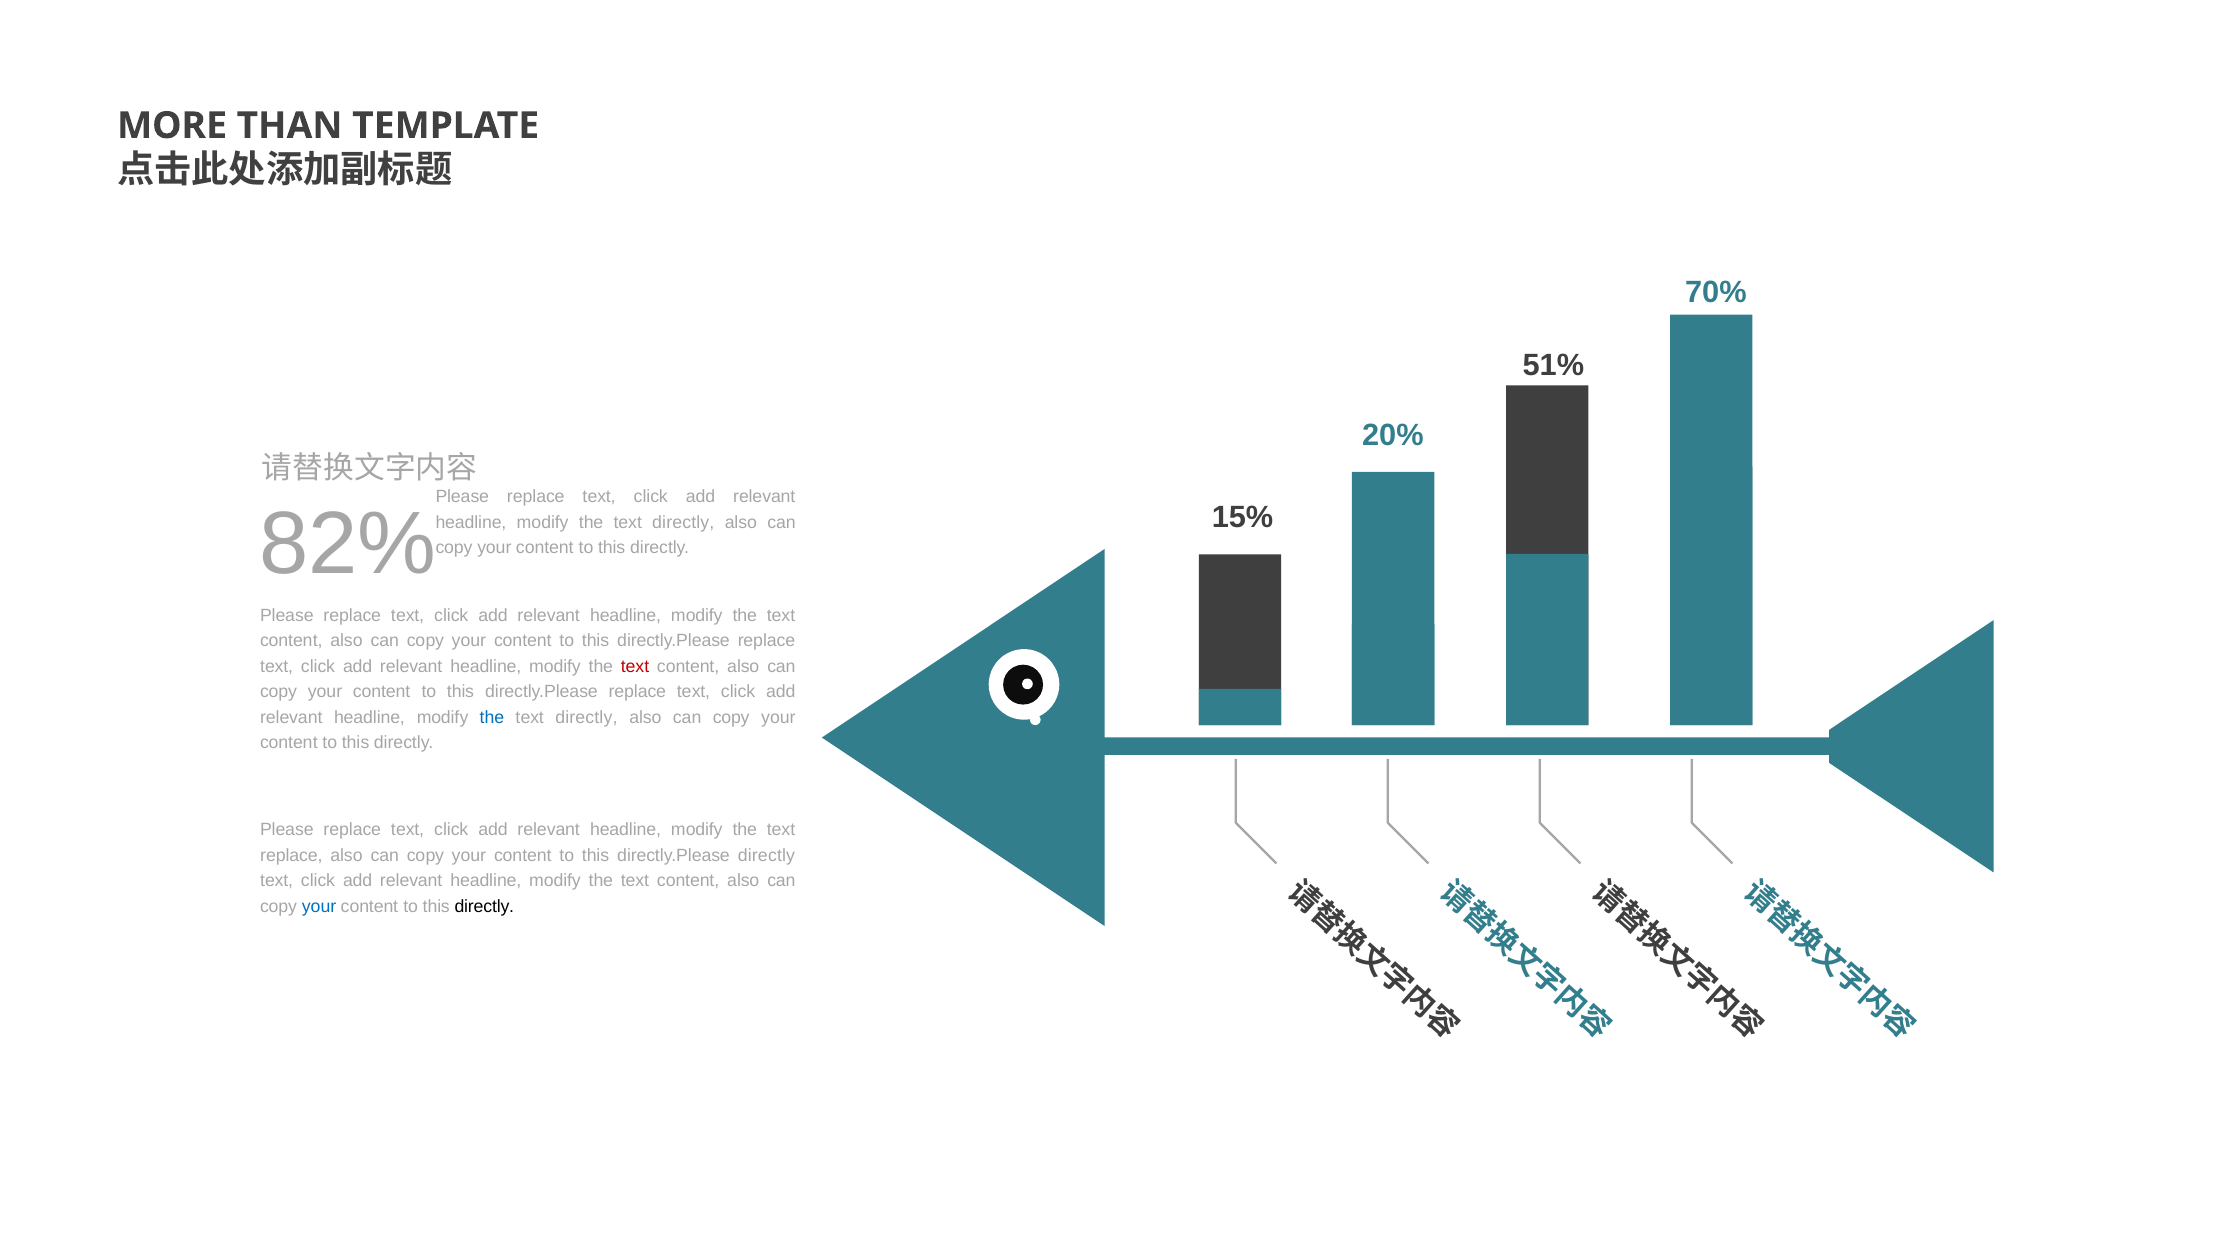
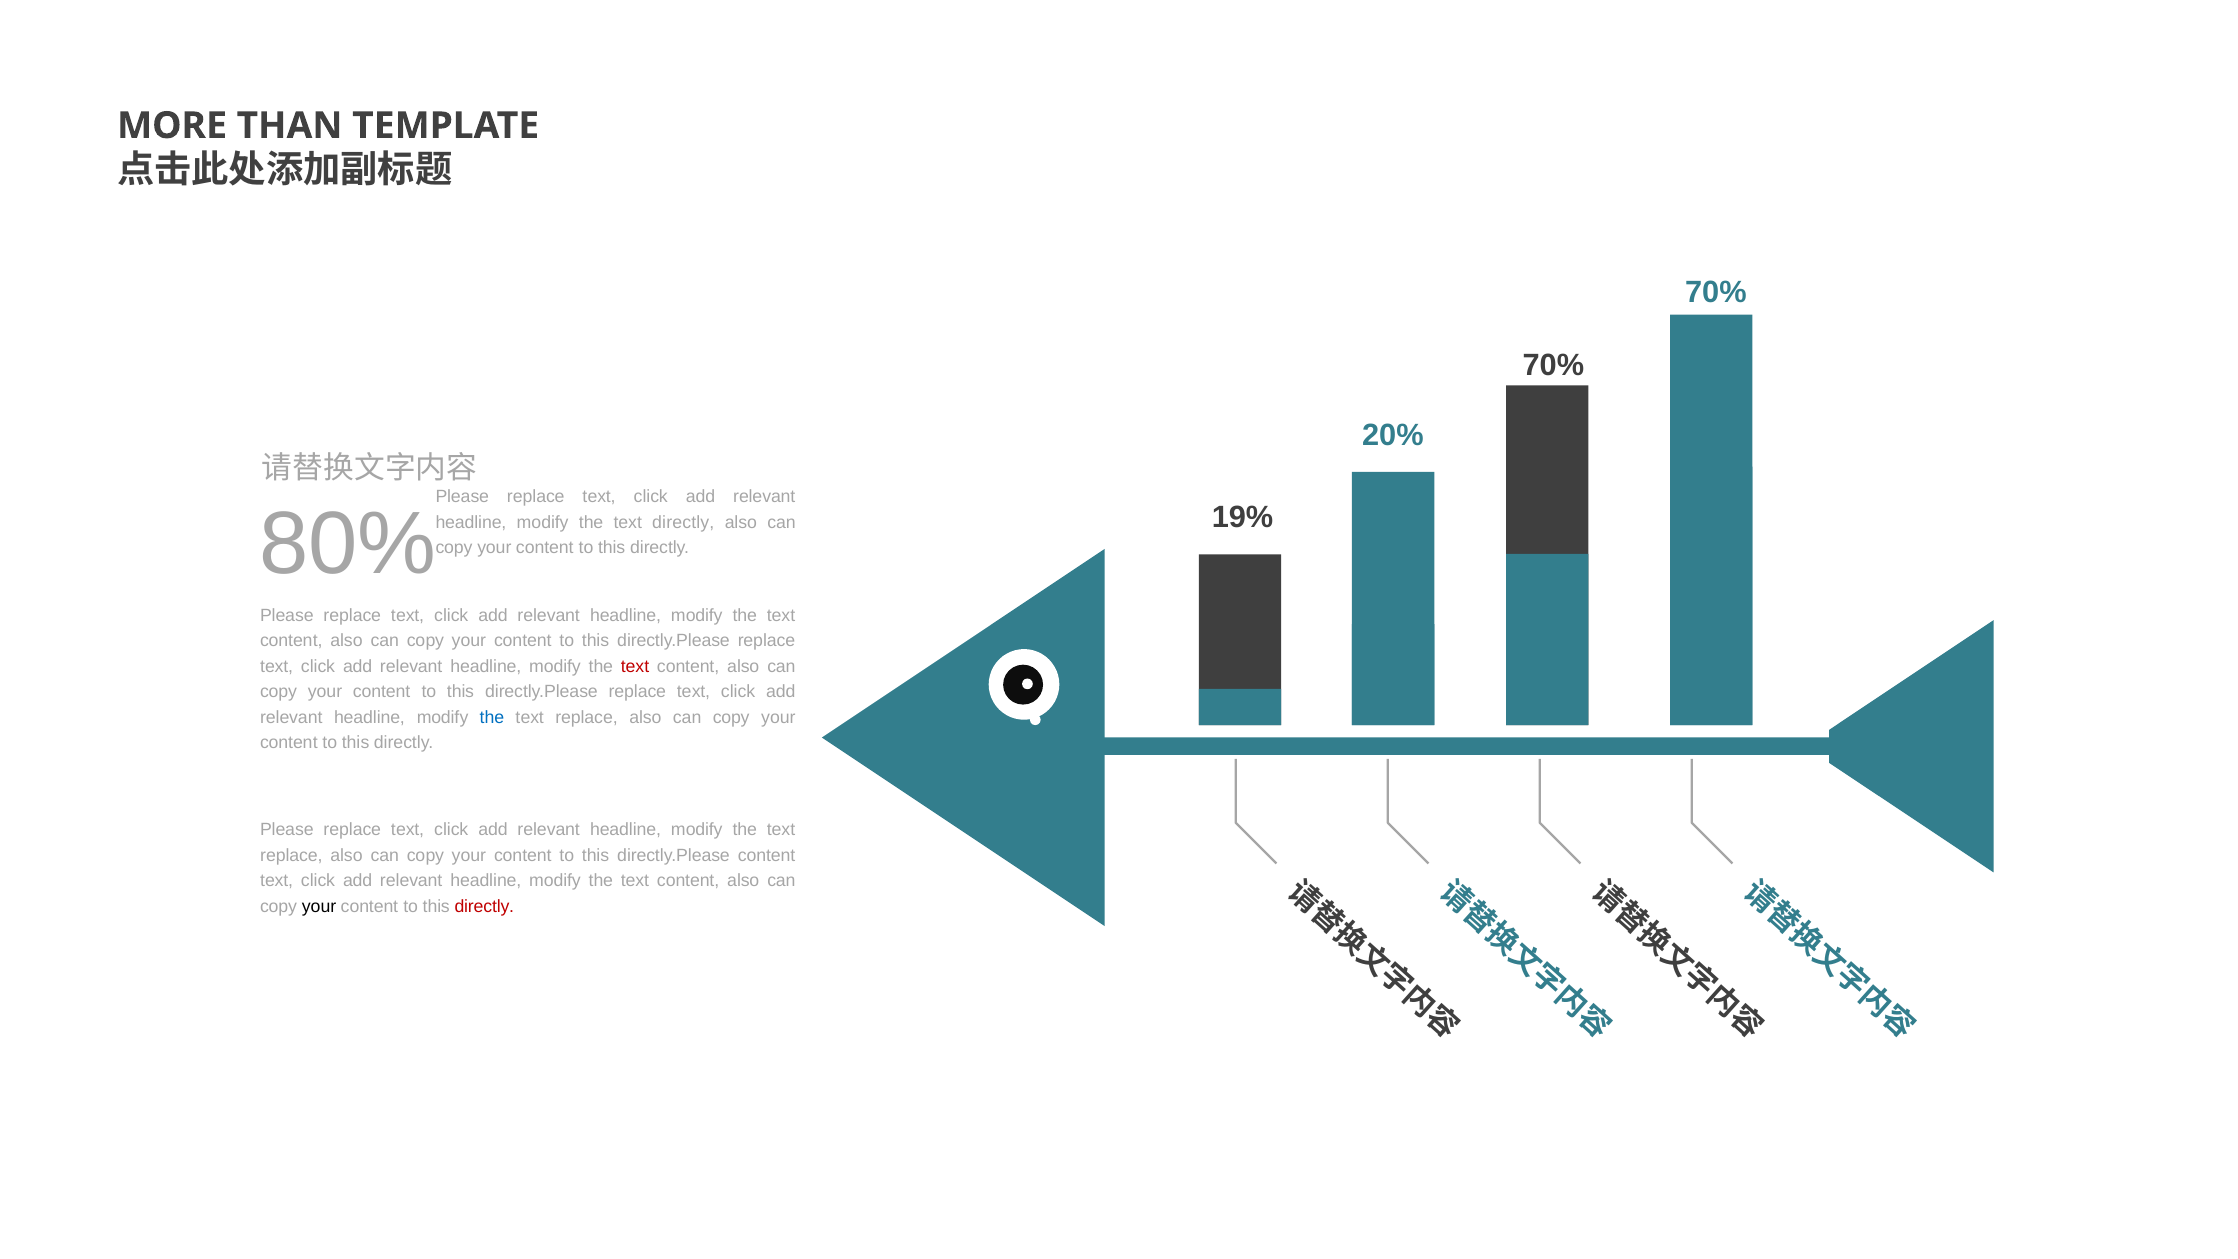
51%: 51% -> 70% (1553, 365)
82%: 82% -> 80% (348, 544)
15%: 15% -> 19% (1243, 517)
directly: directly -> replace (586, 717)
directly.Please directly: directly -> content (767, 855)
your colour: blue -> black (319, 906)
directly colour: black -> red (484, 906)
